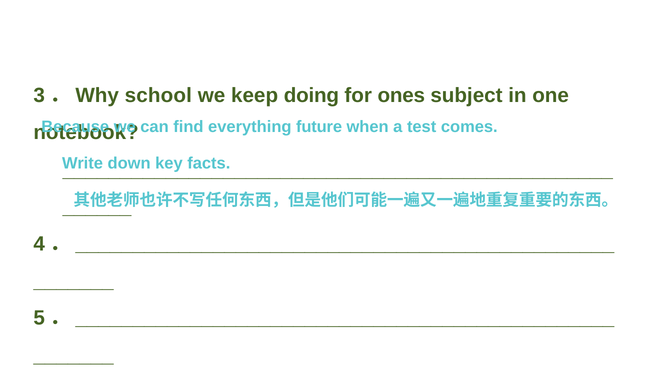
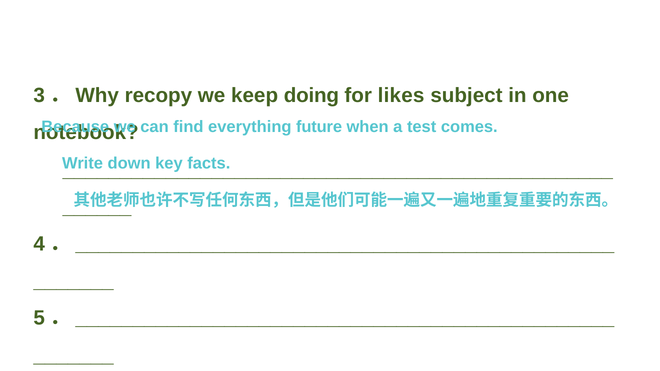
school: school -> recopy (158, 96)
ones: ones -> likes (401, 96)
